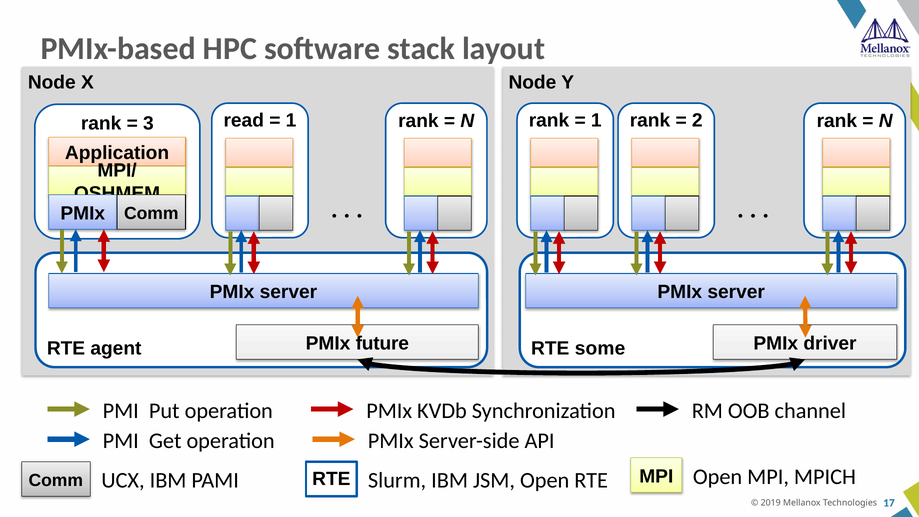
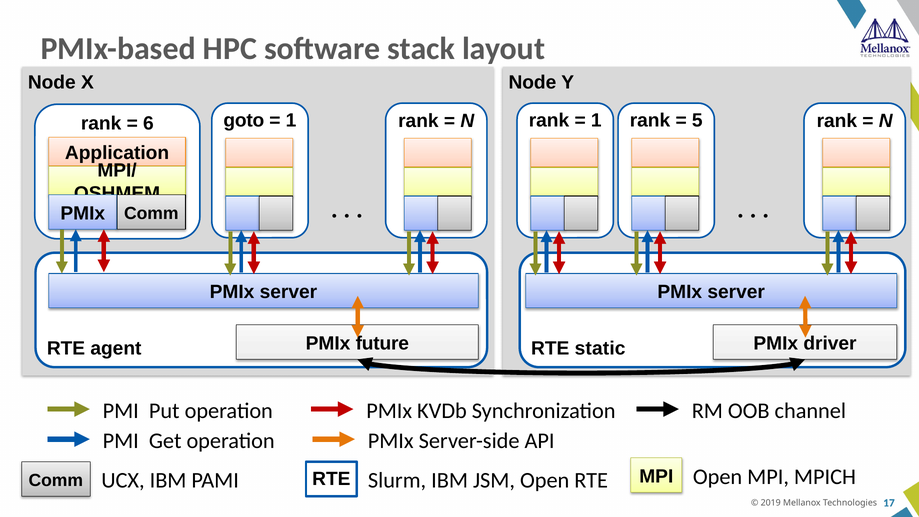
read: read -> goto (244, 121)
2: 2 -> 5 (697, 121)
3: 3 -> 6 (148, 124)
some: some -> static (600, 349)
